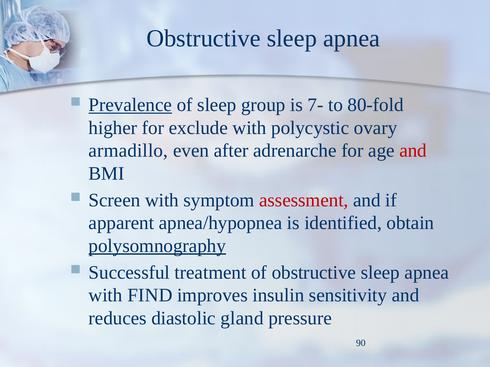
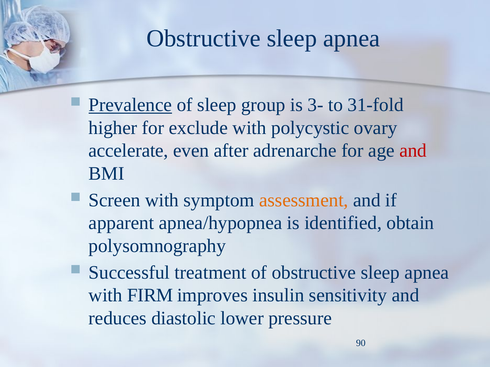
7-: 7- -> 3- (315, 105)
80-fold: 80-fold -> 31-fold (376, 105)
armadillo: armadillo -> accelerate (129, 151)
assessment colour: red -> orange (304, 200)
polysomnography underline: present -> none (157, 246)
FIND: FIND -> FIRM (150, 296)
gland: gland -> lower (242, 319)
